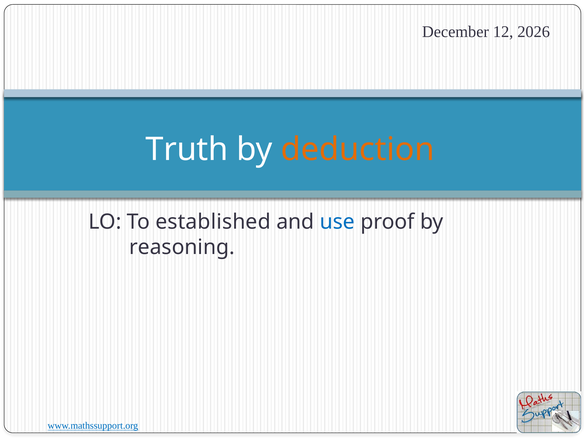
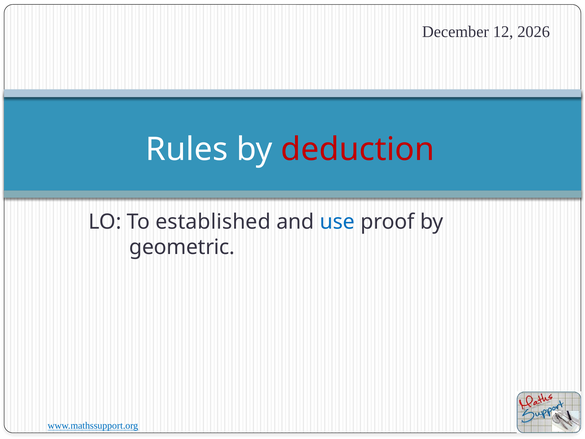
Truth: Truth -> Rules (187, 149)
deduction colour: orange -> red (358, 149)
reasoning: reasoning -> geometric (182, 247)
